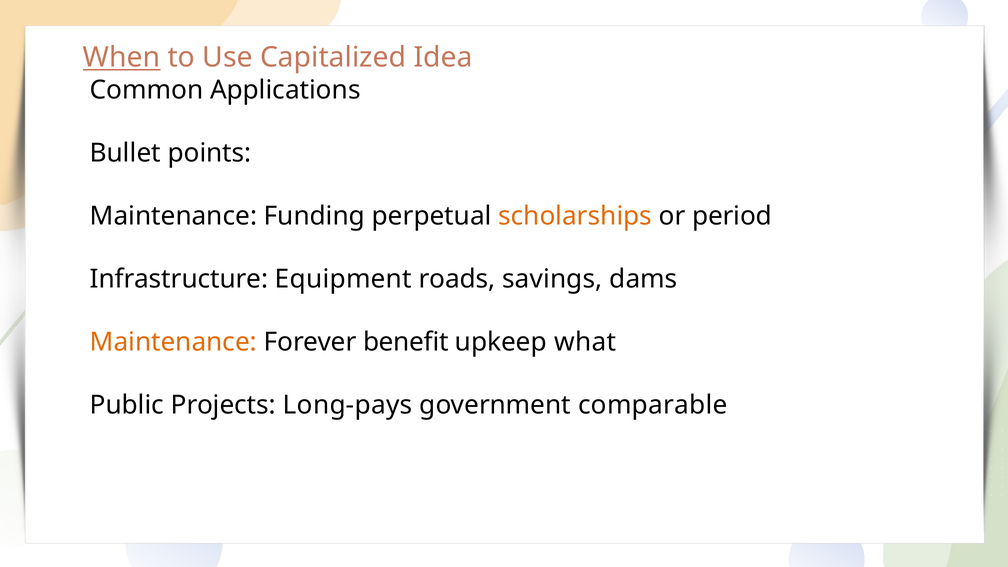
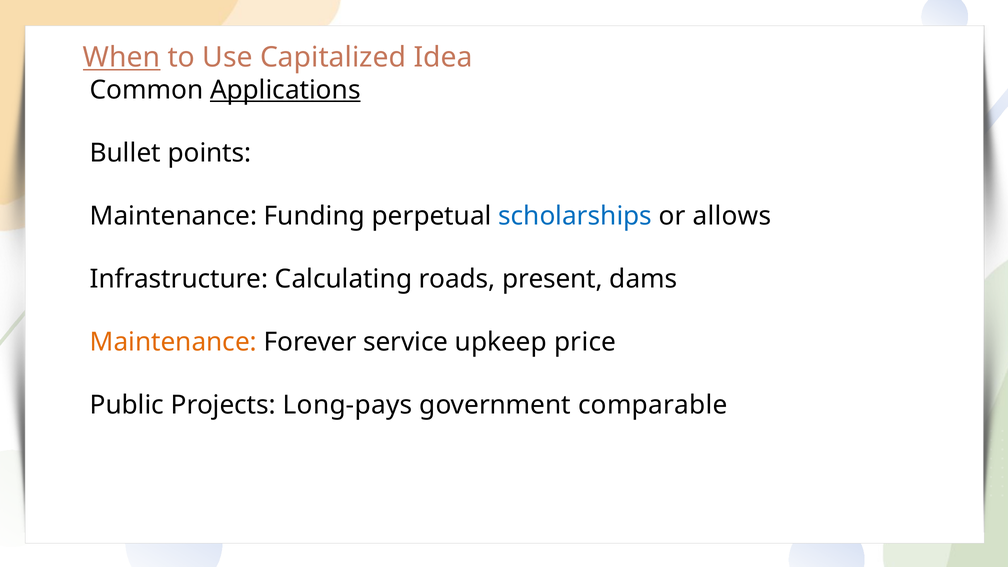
Applications underline: none -> present (285, 90)
scholarships colour: orange -> blue (575, 216)
period: period -> allows (732, 216)
Equipment: Equipment -> Calculating (344, 279)
savings: savings -> present (552, 279)
benefit: benefit -> service (406, 342)
what: what -> price (585, 342)
